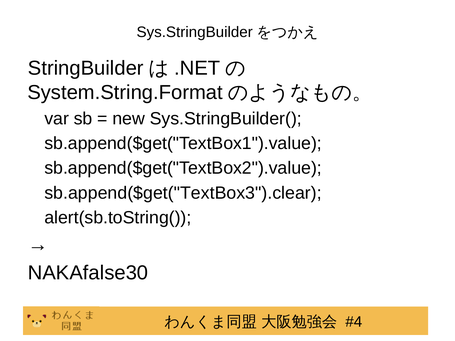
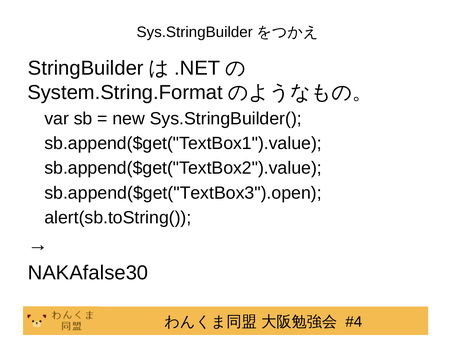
sb.append($get("TextBox3").clear: sb.append($get("TextBox3").clear -> sb.append($get("TextBox3").open (183, 193)
